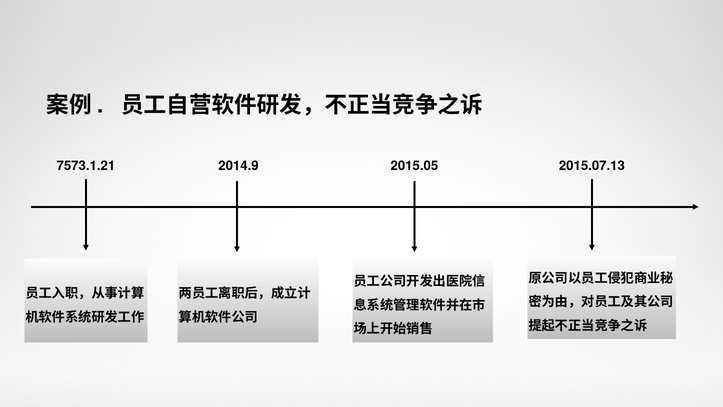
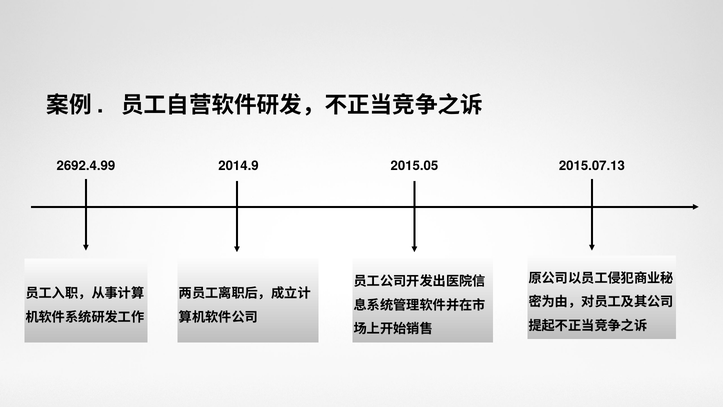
7573.1.21: 7573.1.21 -> 2692.4.99 (86, 166)
